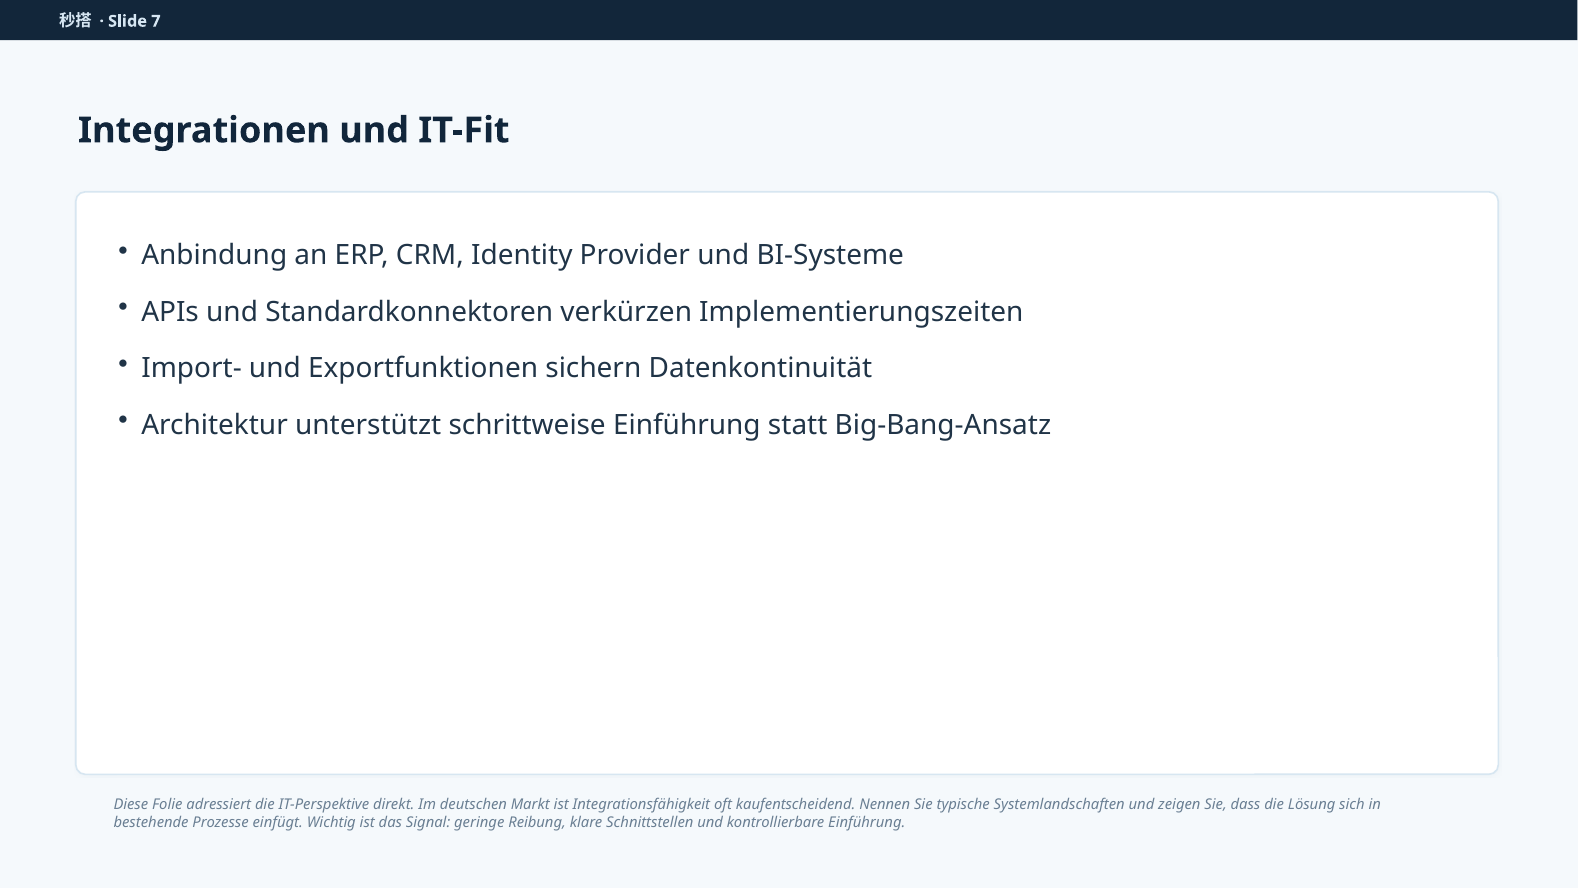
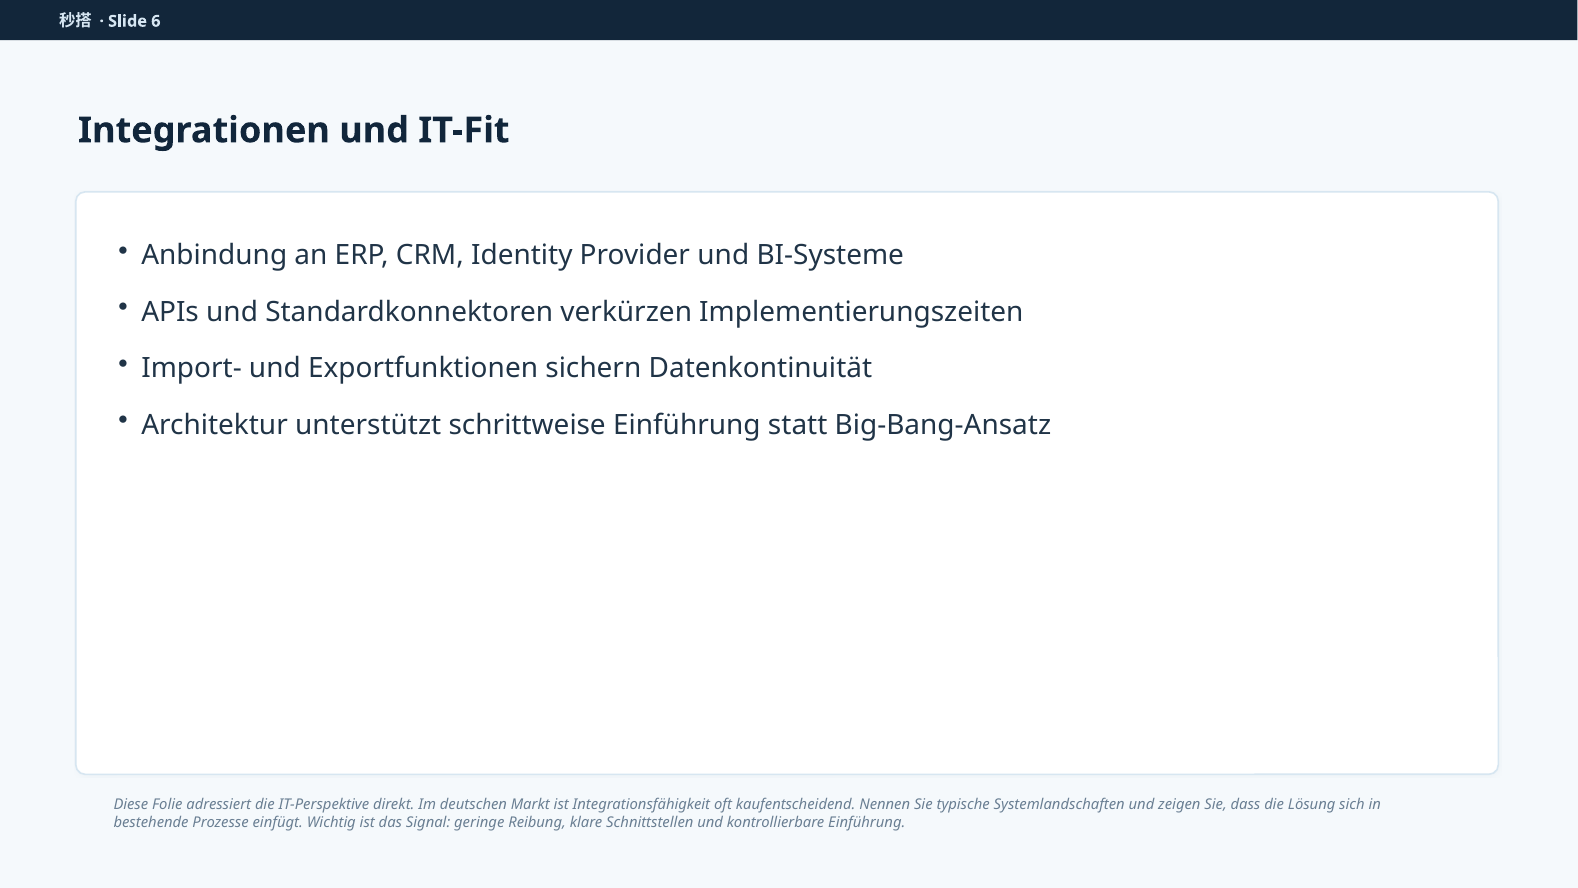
7: 7 -> 6 (156, 21)
